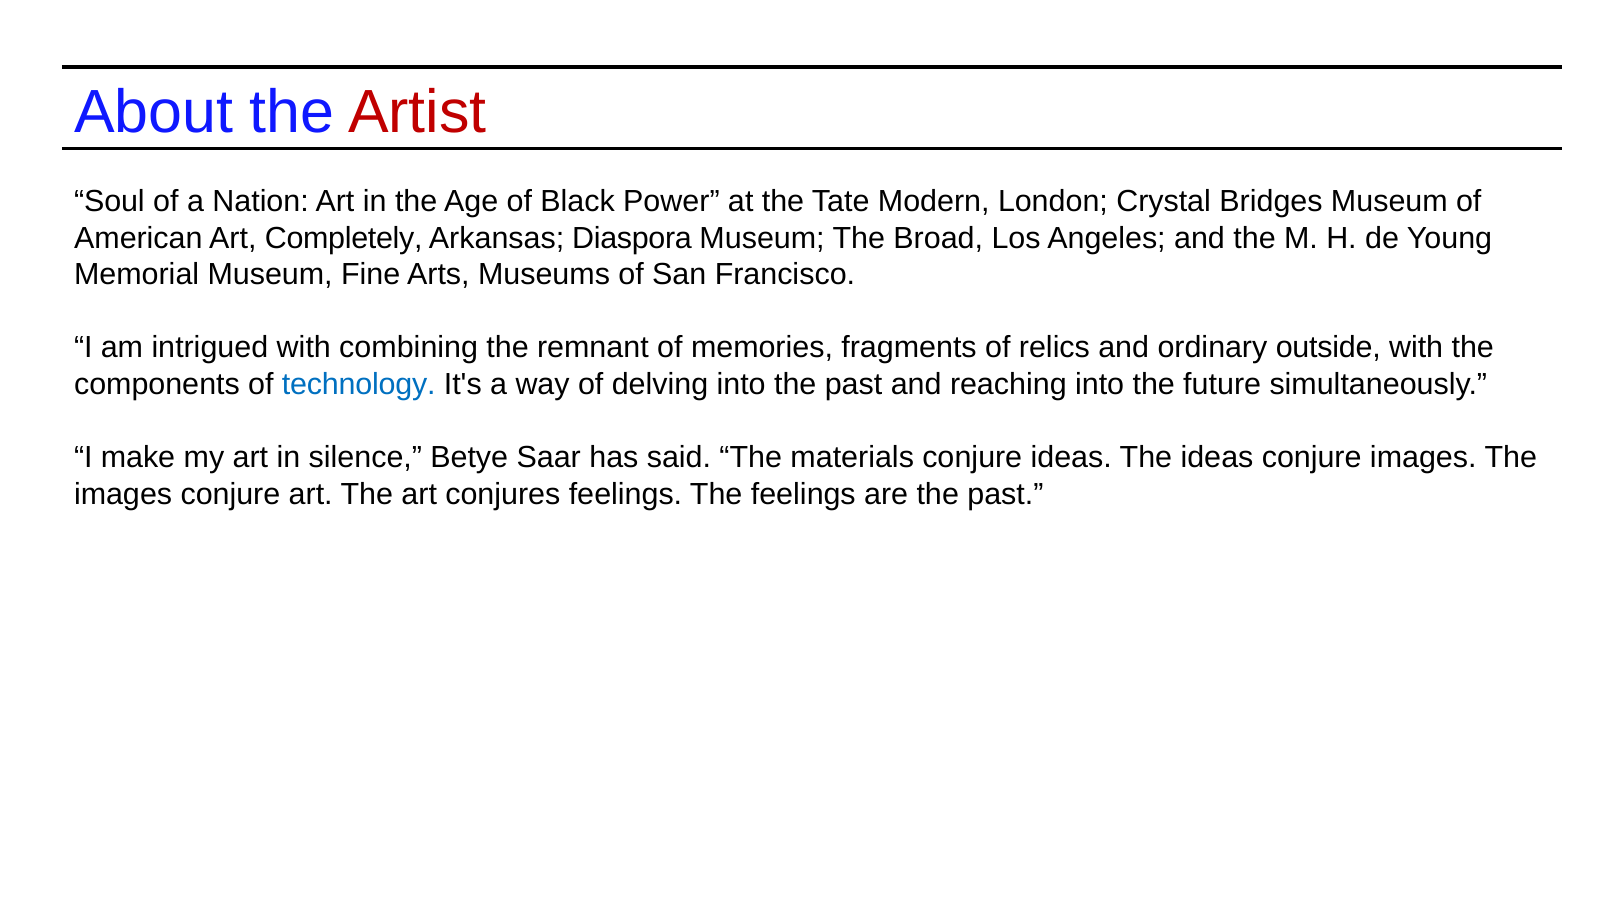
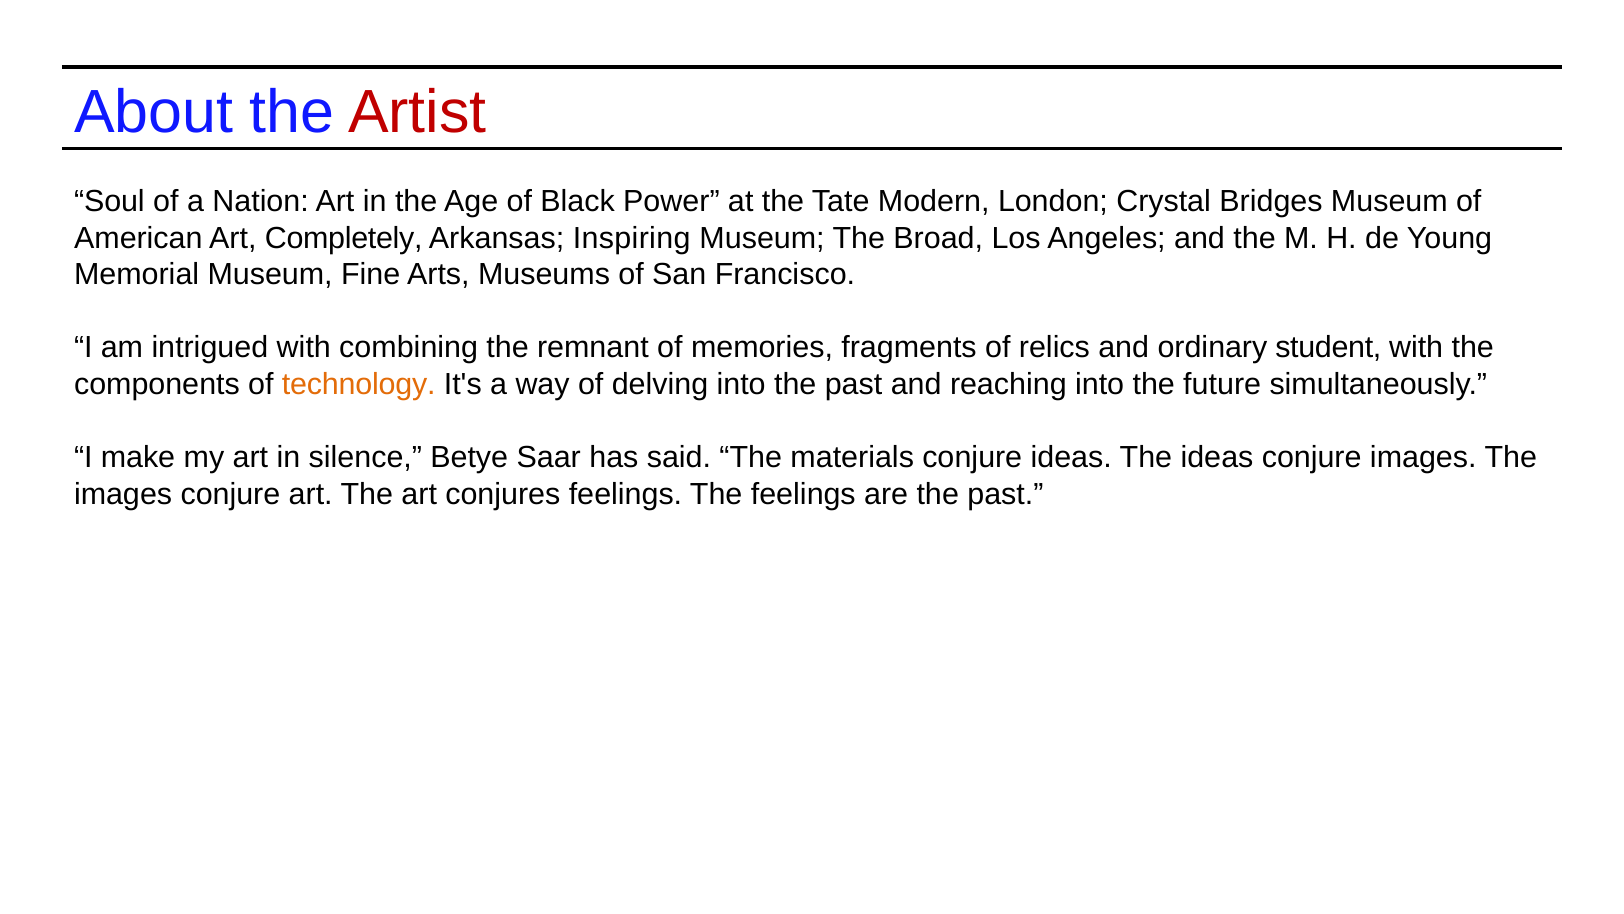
Diaspora: Diaspora -> Inspiring (632, 238)
outside: outside -> student (1328, 348)
technology colour: blue -> orange (359, 384)
